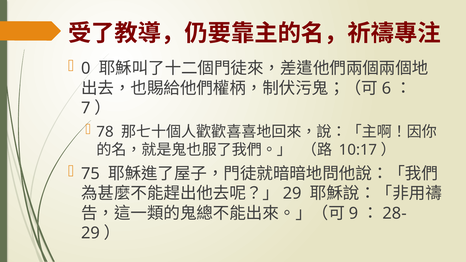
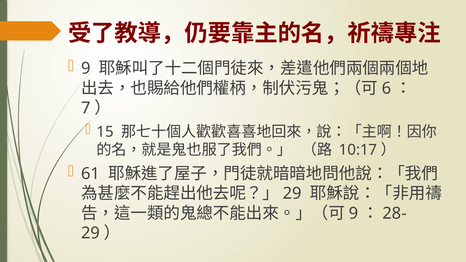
0: 0 -> 9 (86, 68)
78: 78 -> 15 (105, 132)
75: 75 -> 61 (91, 174)
